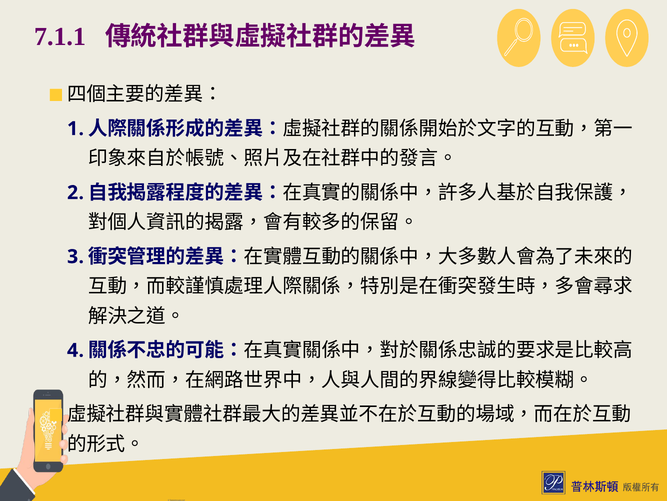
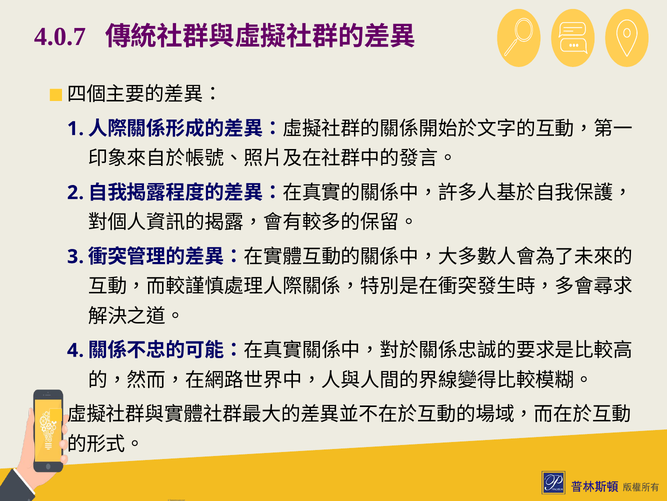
7.1.1: 7.1.1 -> 4.0.7 (60, 37)
